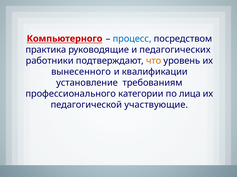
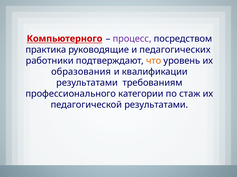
процесс colour: blue -> purple (132, 39)
вынесенного: вынесенного -> образования (81, 72)
установление: установление -> результатами (87, 83)
лица: лица -> стаж (190, 94)
педагогической участвующие: участвующие -> результатами (156, 105)
